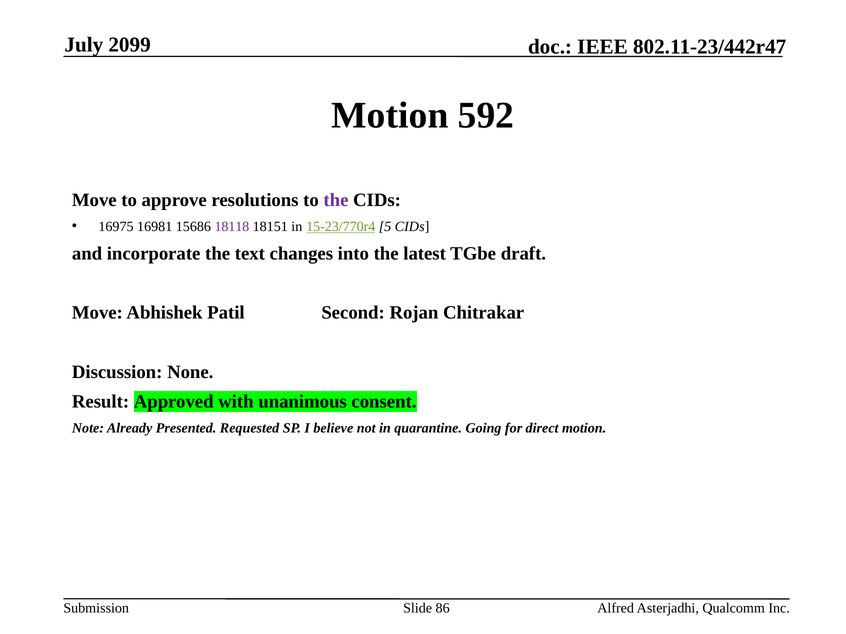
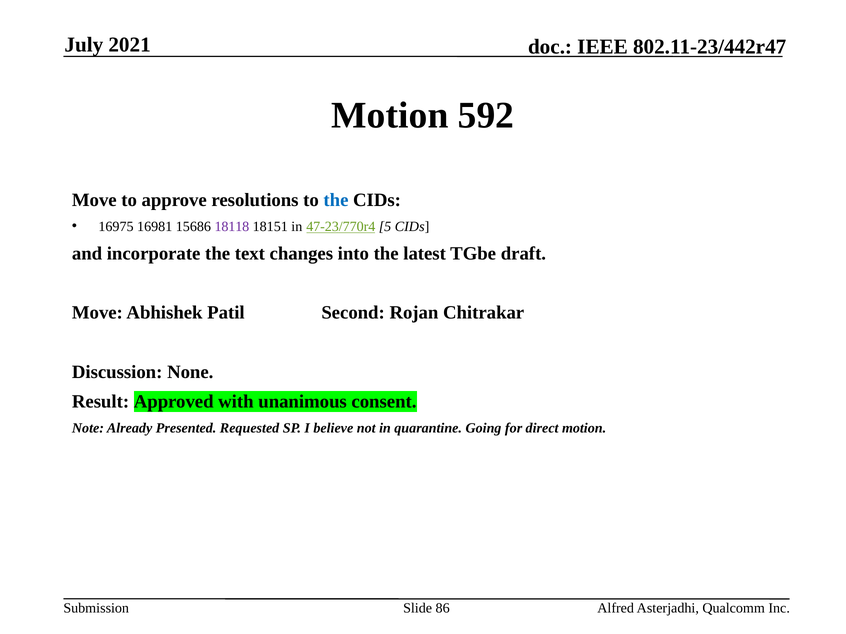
2099: 2099 -> 2021 (130, 45)
the colour: purple -> blue (336, 200)
15-23/770r4: 15-23/770r4 -> 47-23/770r4 (341, 227)
